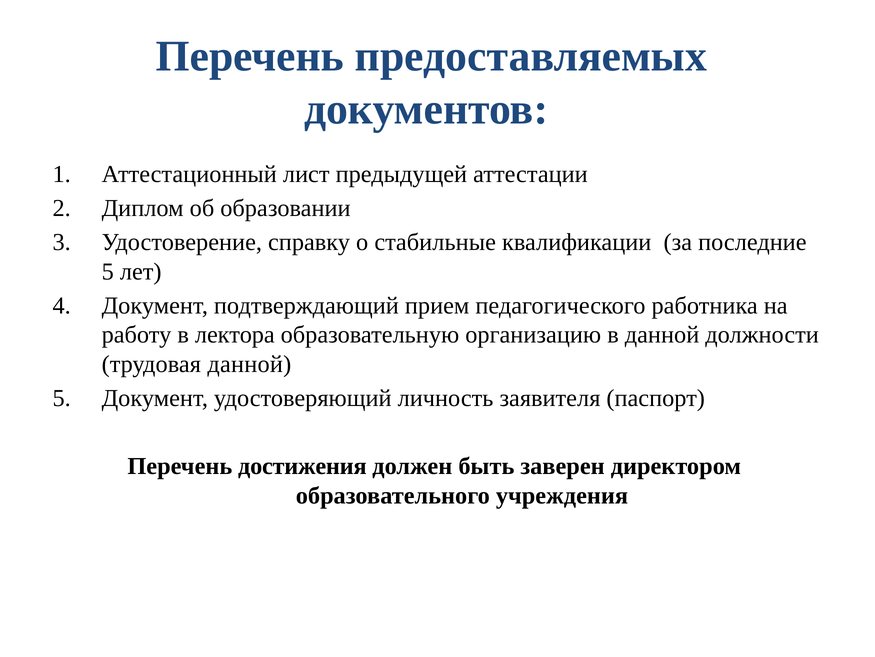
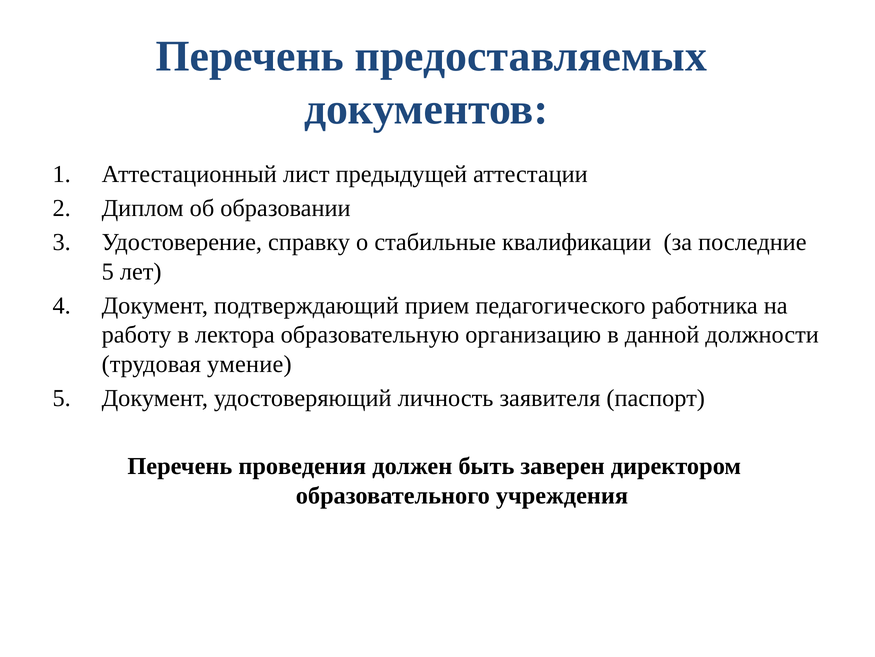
трудовая данной: данной -> умение (249, 364)
достижения: достижения -> проведения (302, 466)
